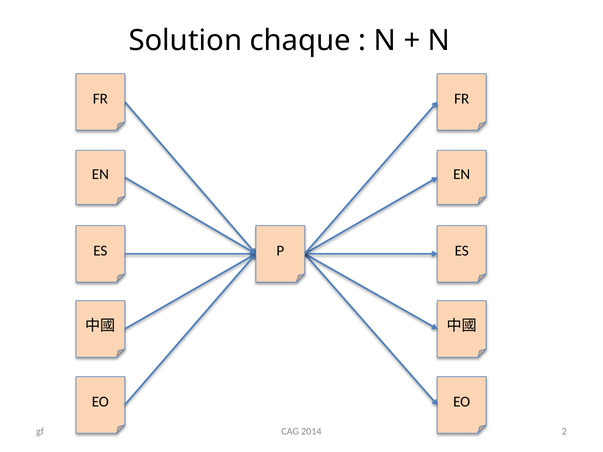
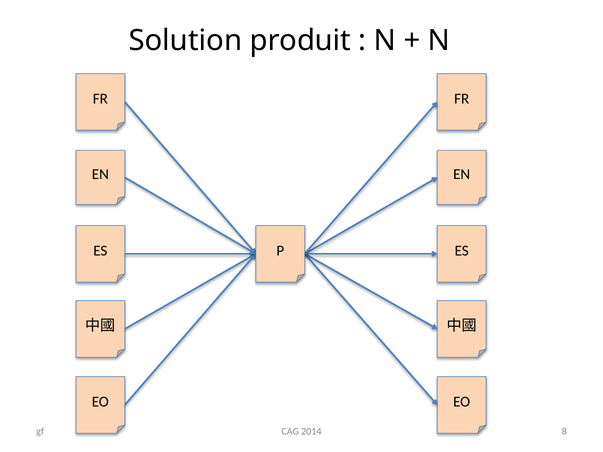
chaque: chaque -> produit (300, 41)
2: 2 -> 8 (564, 432)
